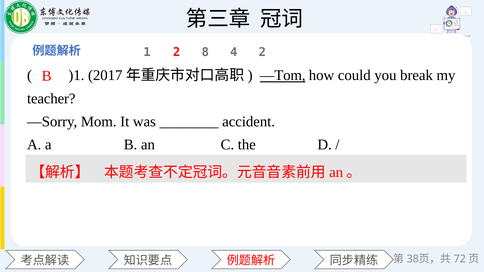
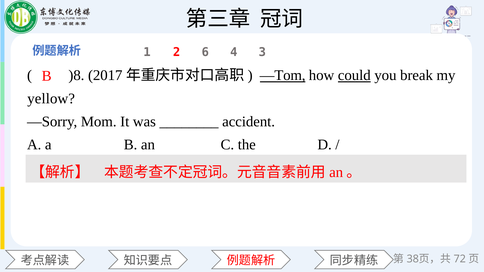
8: 8 -> 6 (205, 52)
4 2: 2 -> 3 (262, 52)
)1: )1 -> )8 (76, 76)
could underline: none -> present (354, 76)
teacher: teacher -> yellow (51, 99)
